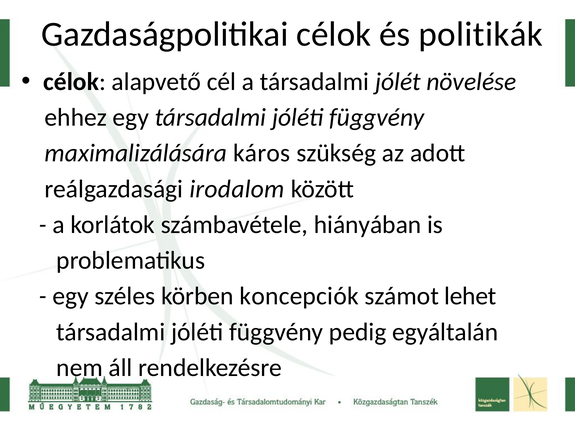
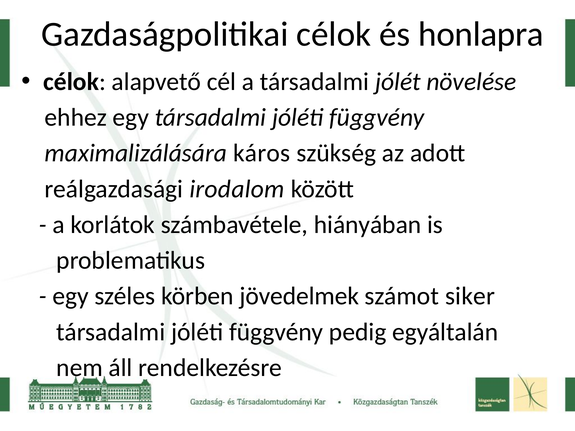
politikák: politikák -> honlapra (481, 34)
koncepciók: koncepciók -> jövedelmek (299, 296)
lehet: lehet -> siker (470, 296)
